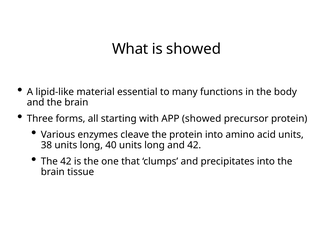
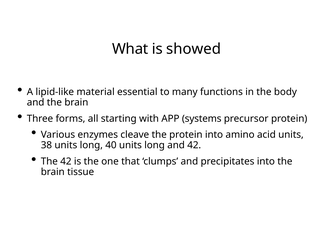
APP showed: showed -> systems (202, 118)
